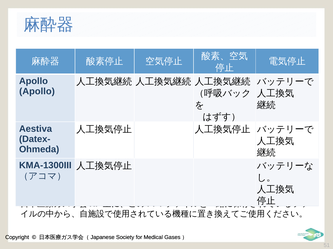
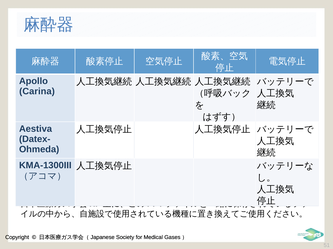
Apollo: Apollo -> Carina (37, 92)
